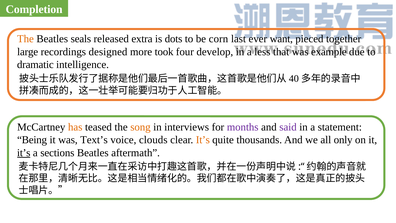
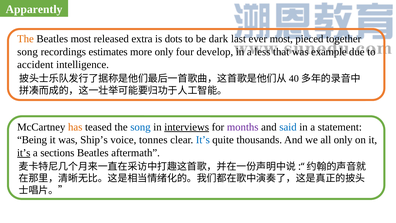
Completion: Completion -> Apparently (34, 9)
Beatles seals: seals -> most (81, 39)
corn: corn -> dark (218, 39)
ever want: want -> most (281, 39)
large: large -> song (28, 52)
designed: designed -> estimates (108, 52)
more took: took -> only (164, 52)
dramatic: dramatic -> accident (35, 65)
song colour: orange -> blue (140, 127)
interviews underline: none -> present (187, 127)
said colour: purple -> blue (288, 127)
Text’s: Text’s -> Ship’s (94, 140)
clouds: clouds -> tonnes (153, 140)
It’s colour: orange -> blue (203, 140)
